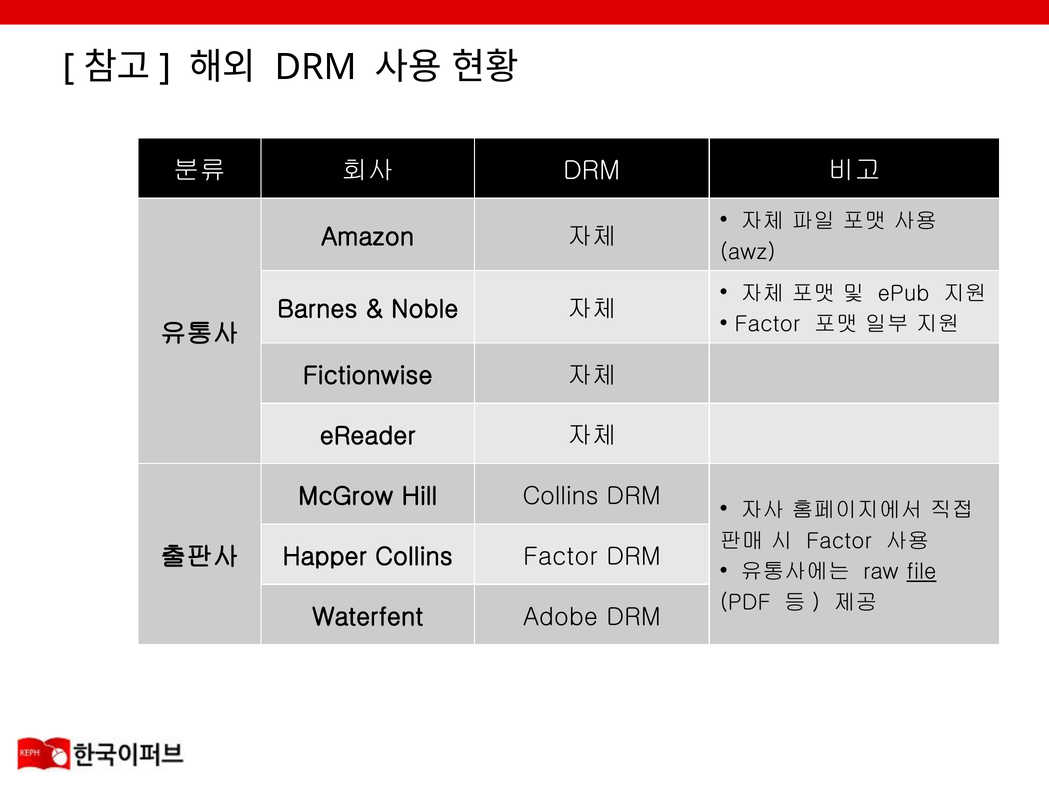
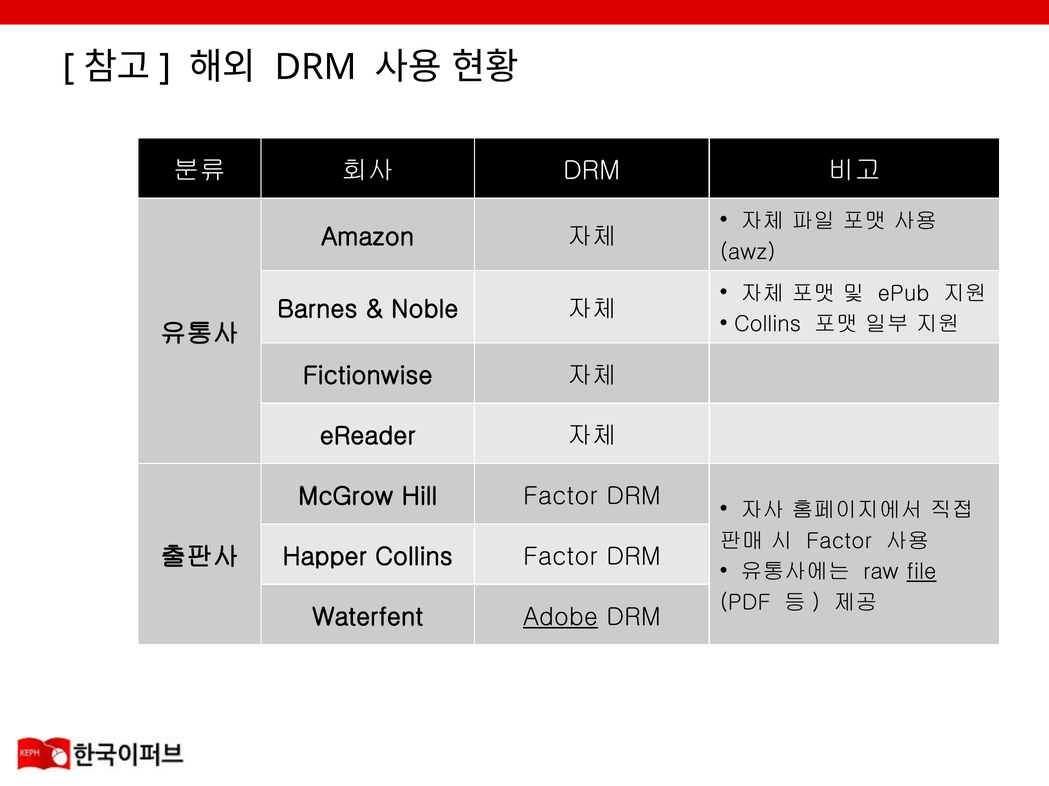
Factor: Factor -> Collins (768, 325)
Hill Collins: Collins -> Factor (560, 497)
Adobe underline: none -> present (561, 618)
